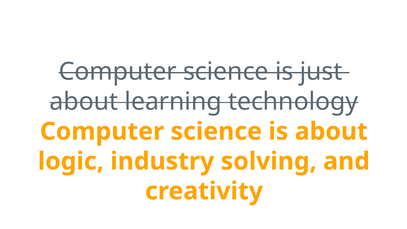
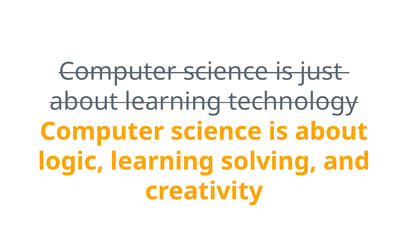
logic industry: industry -> learning (162, 161)
